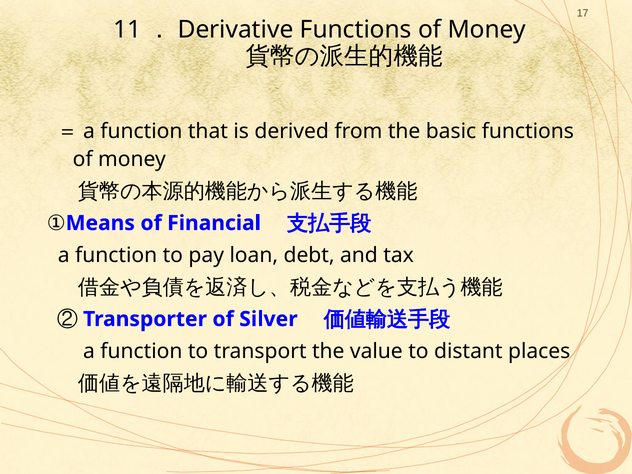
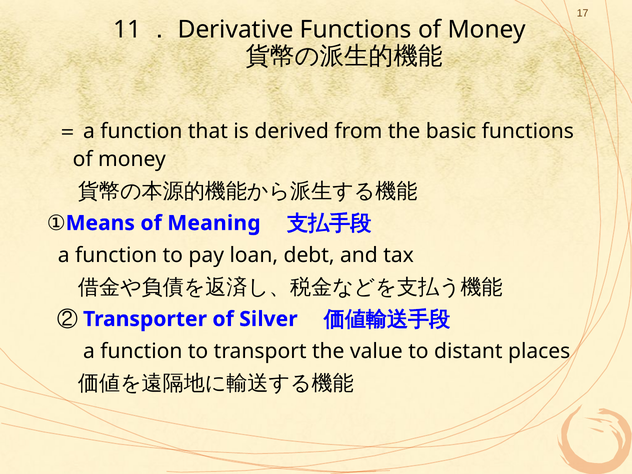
Financial: Financial -> Meaning (214, 223)
